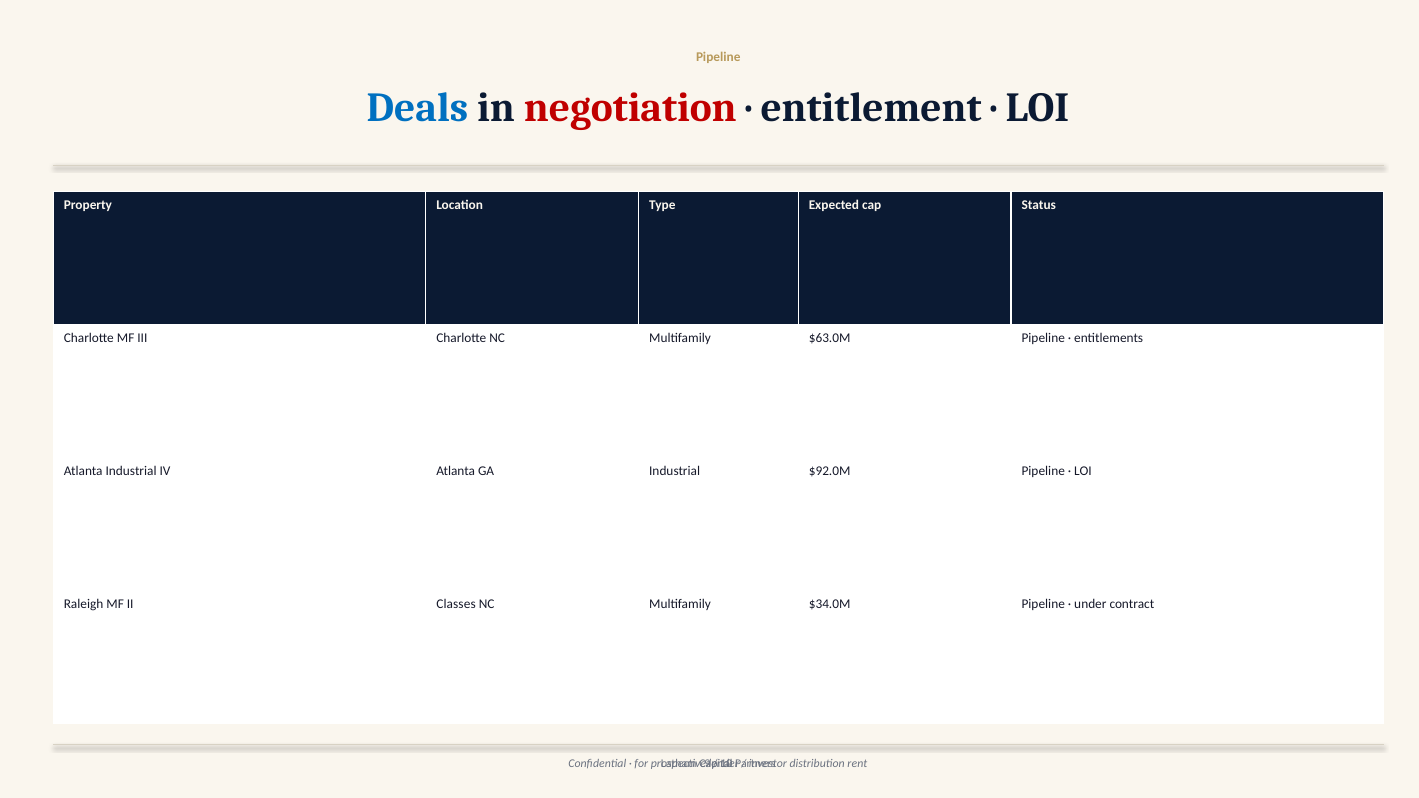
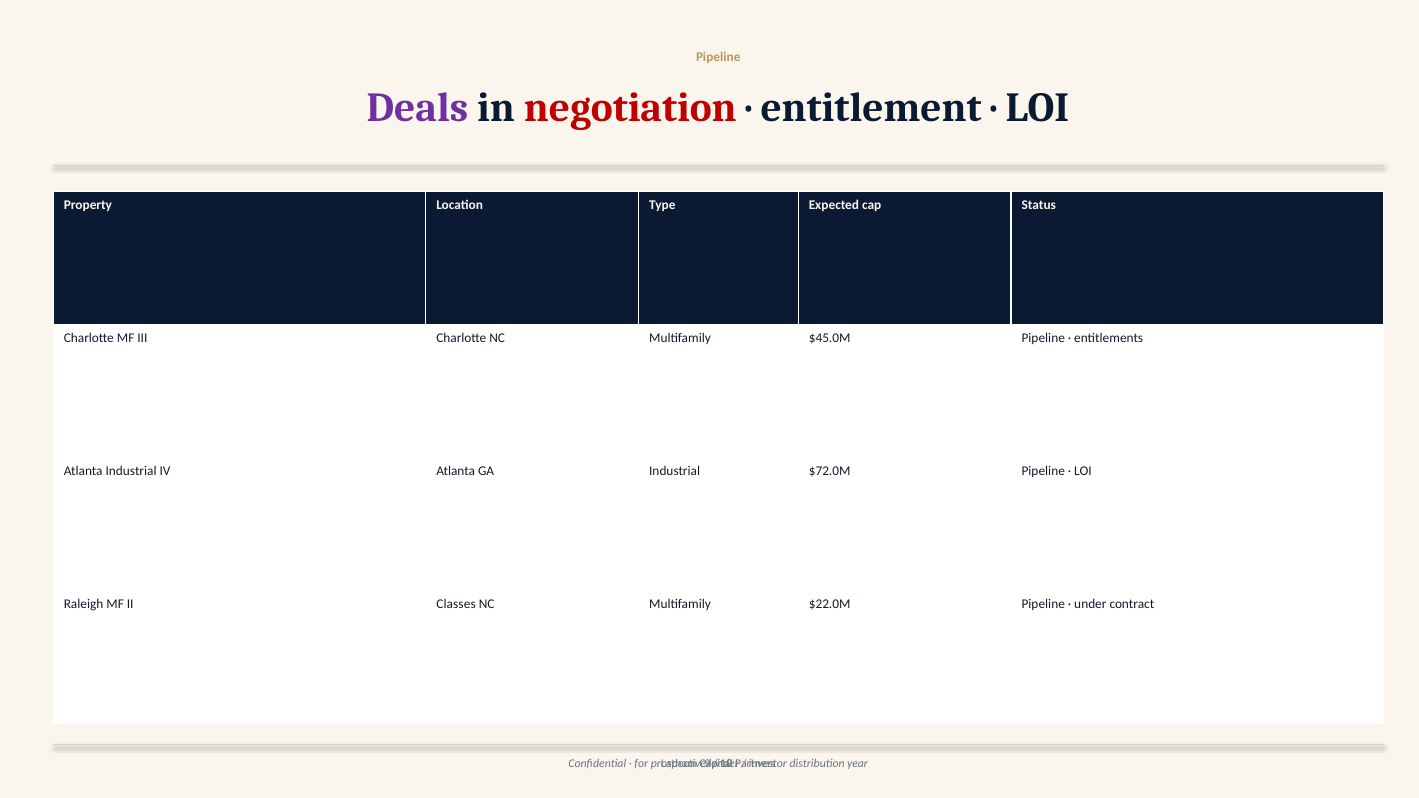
Deals colour: blue -> purple (417, 107)
$63.0M: $63.0M -> $45.0M (830, 338)
$92.0M: $92.0M -> $72.0M (830, 471)
$34.0M: $34.0M -> $22.0M (830, 604)
rent: rent -> year (858, 763)
